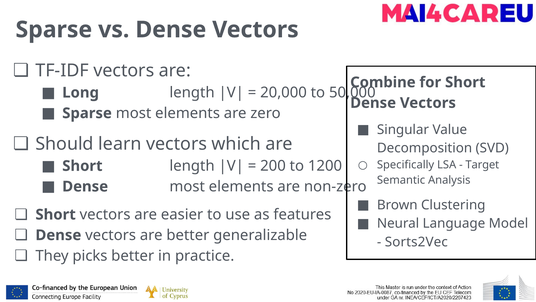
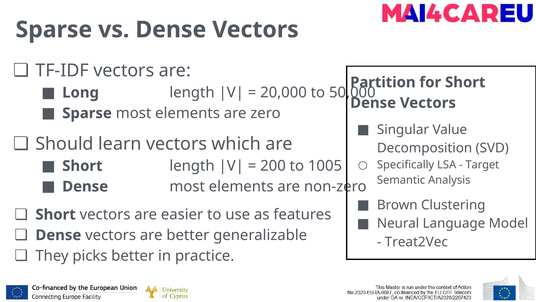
Combine: Combine -> Partition (383, 82)
1200: 1200 -> 1005 (325, 166)
Sorts2Vec: Sorts2Vec -> Treat2Vec (416, 242)
